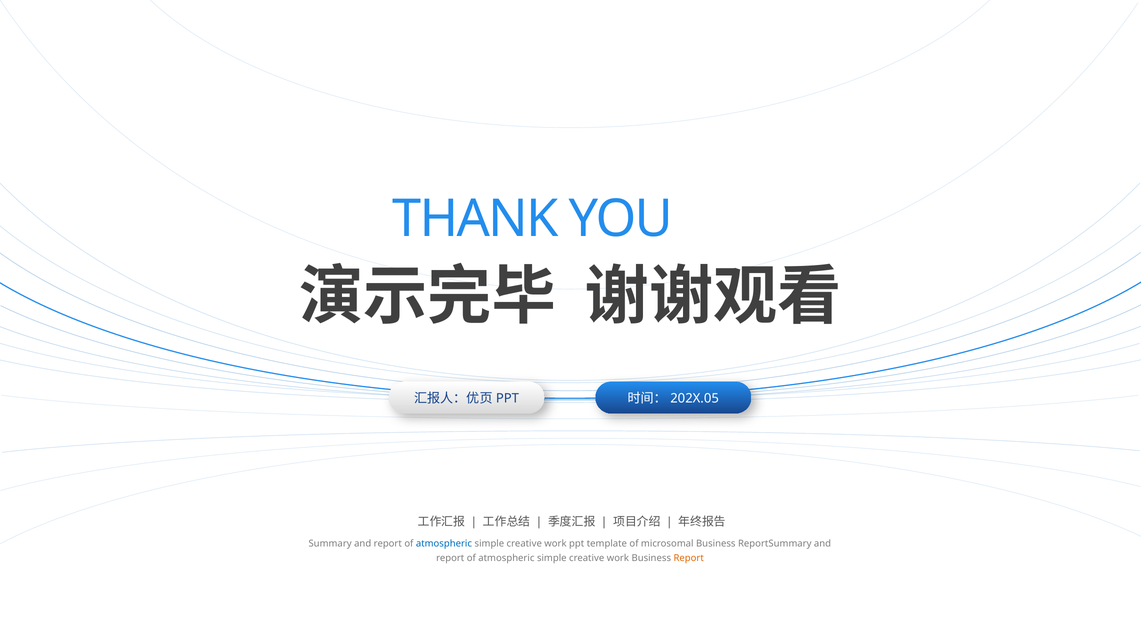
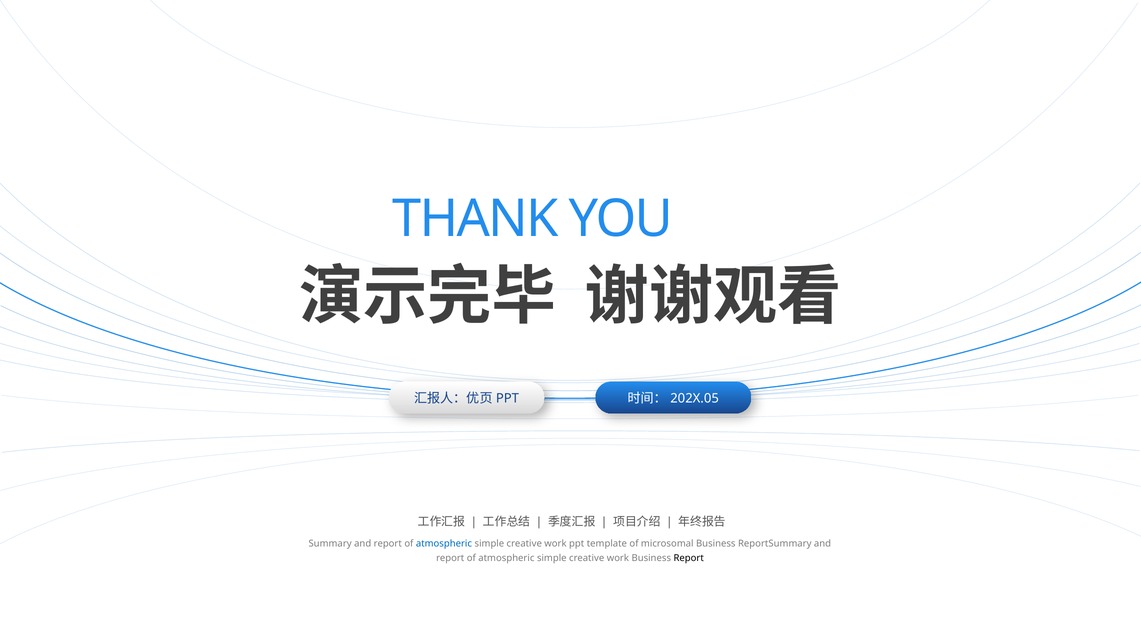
Report colour: orange -> black (689, 558)
